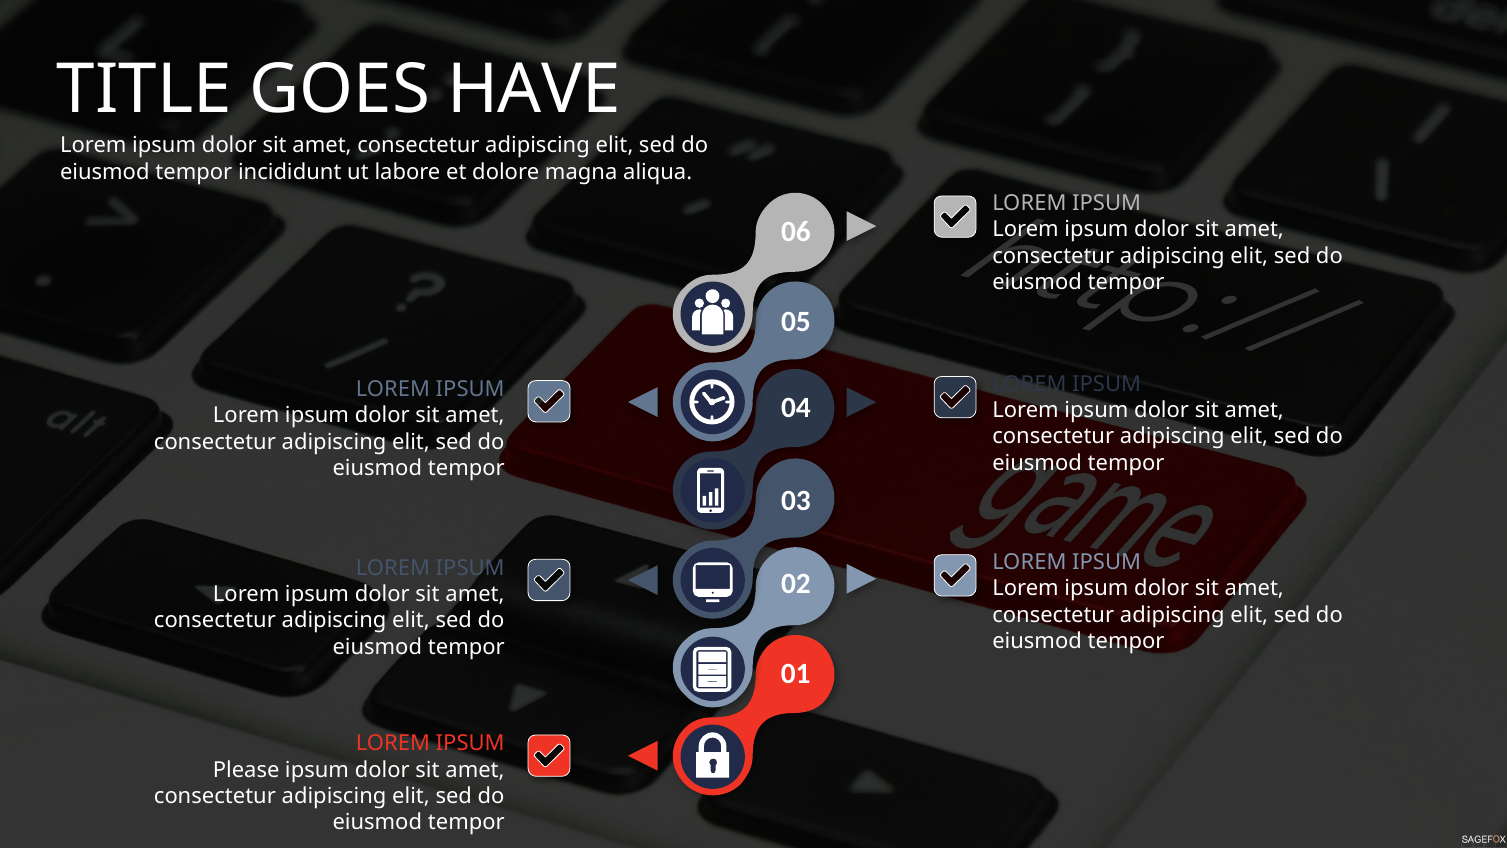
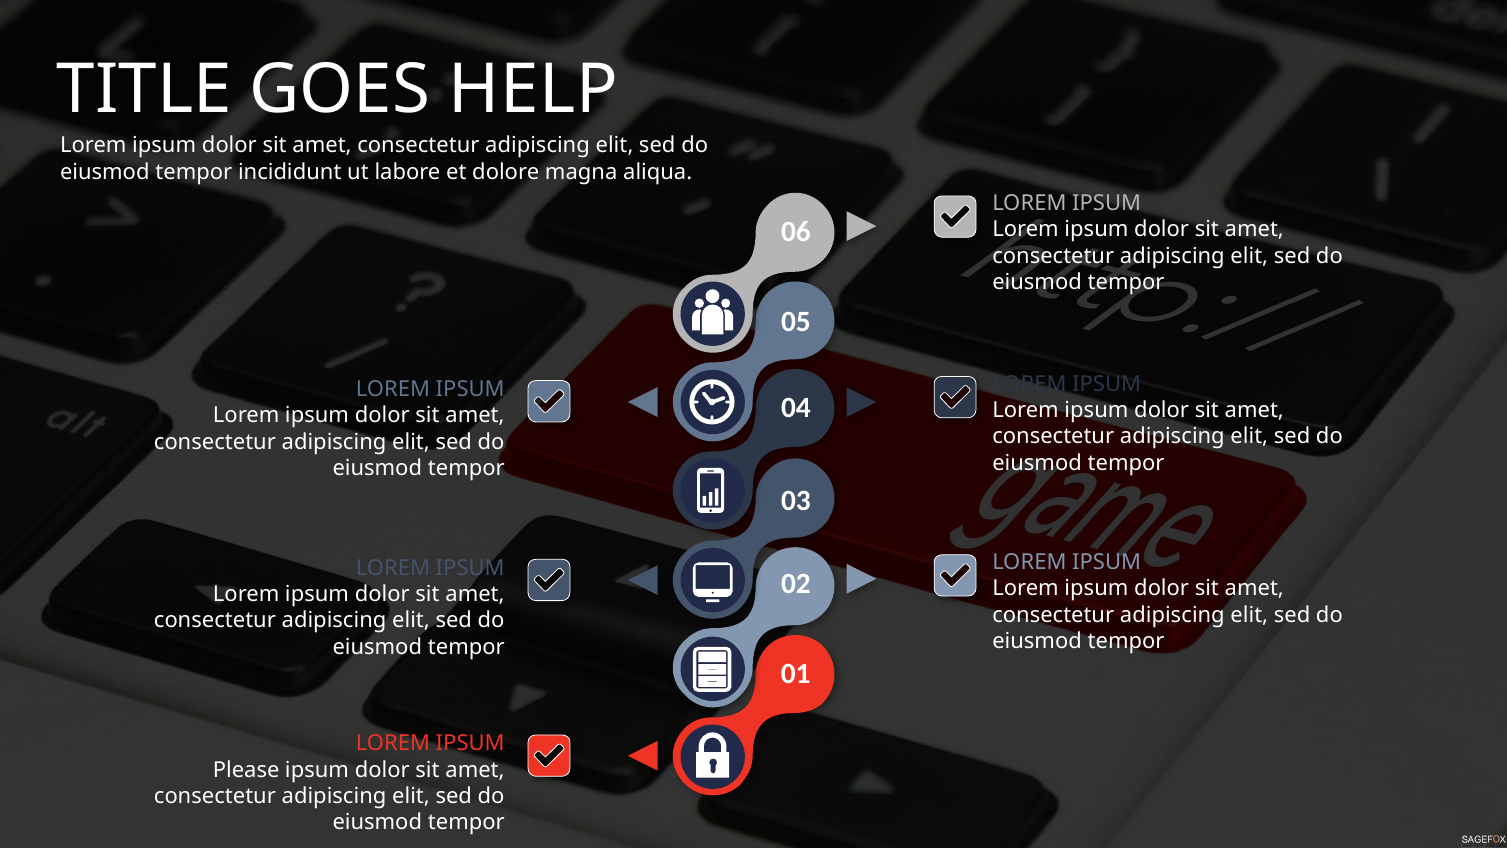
HAVE: HAVE -> HELP (533, 89)
